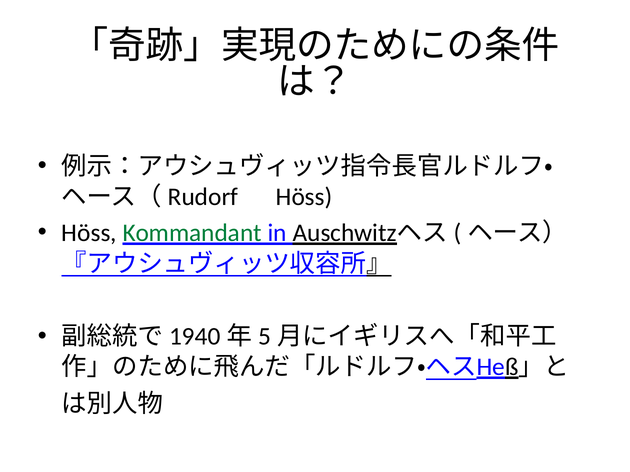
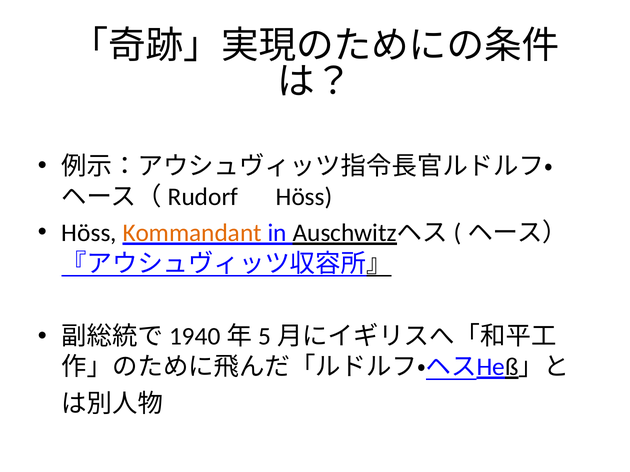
Kommandant colour: green -> orange (192, 233)
